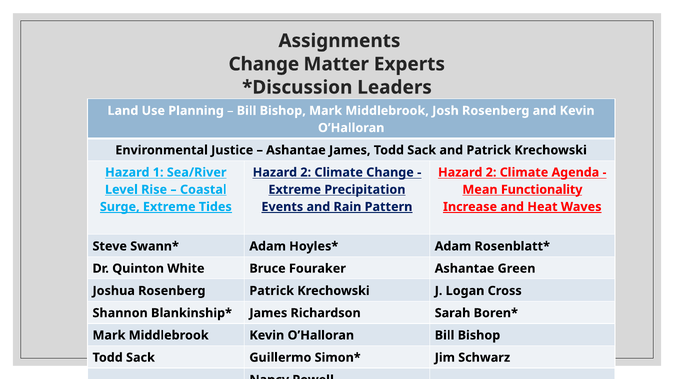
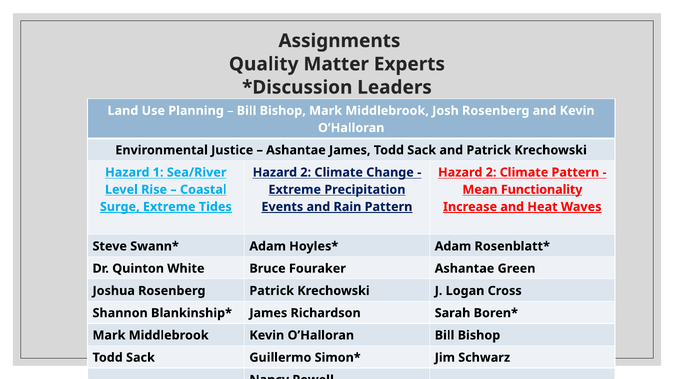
Change: Change -> Quality (264, 64)
Climate Agenda: Agenda -> Pattern (575, 172)
